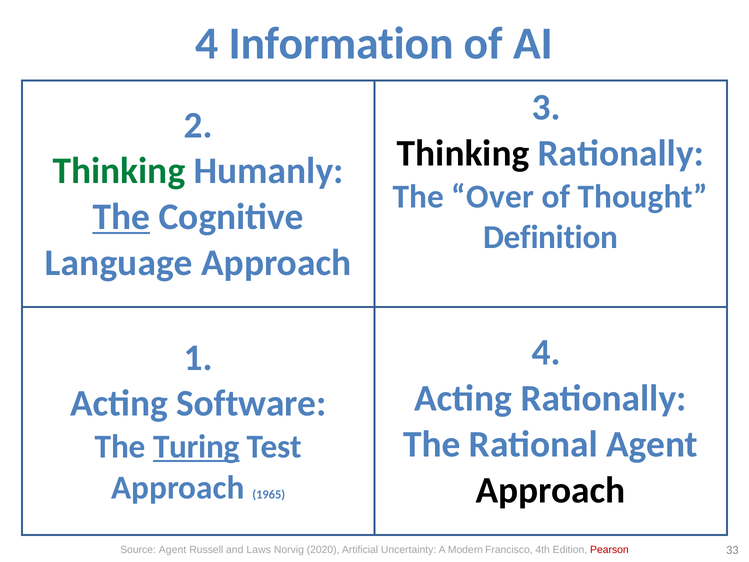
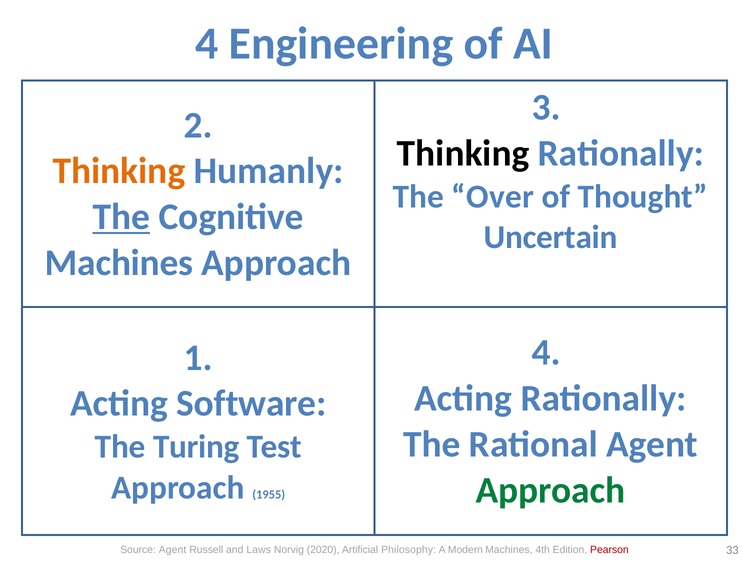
Information: Information -> Engineering (341, 44)
Thinking colour: green -> orange (119, 171)
Definition: Definition -> Uncertain (551, 237)
Language: Language -> Machines (119, 263)
Turing underline: present -> none (196, 447)
1965: 1965 -> 1955 (269, 494)
Approach colour: black -> green (551, 490)
Uncertainty: Uncertainty -> Philosophy (409, 550)
Modern Francisco: Francisco -> Machines (509, 550)
